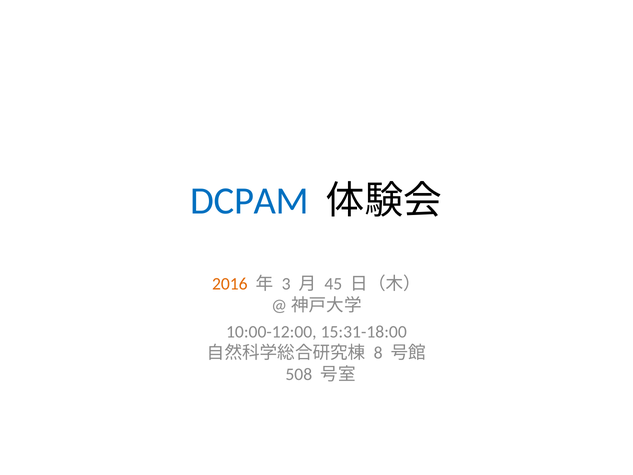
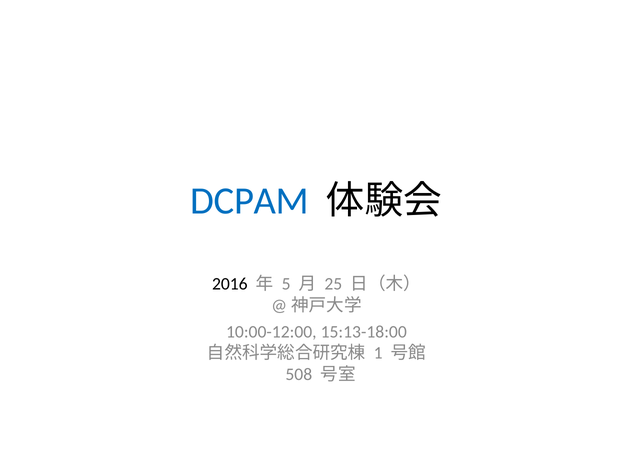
2016 colour: orange -> black (230, 284)
3: 3 -> 5 (286, 284)
45: 45 -> 25 (333, 284)
15:31-18:00: 15:31-18:00 -> 15:13-18:00 (364, 332)
8: 8 -> 1 (378, 353)
